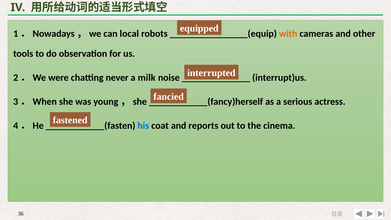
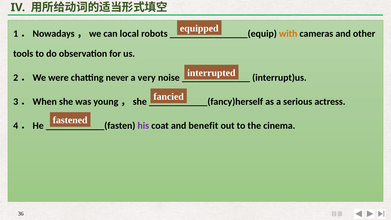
milk: milk -> very (147, 78)
his colour: blue -> purple (143, 126)
reports: reports -> benefit (203, 126)
